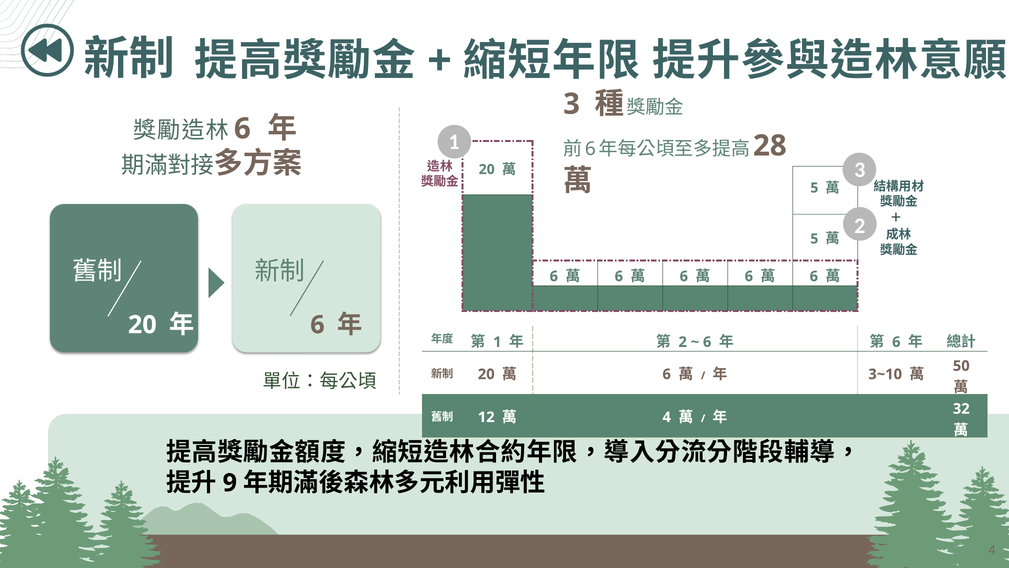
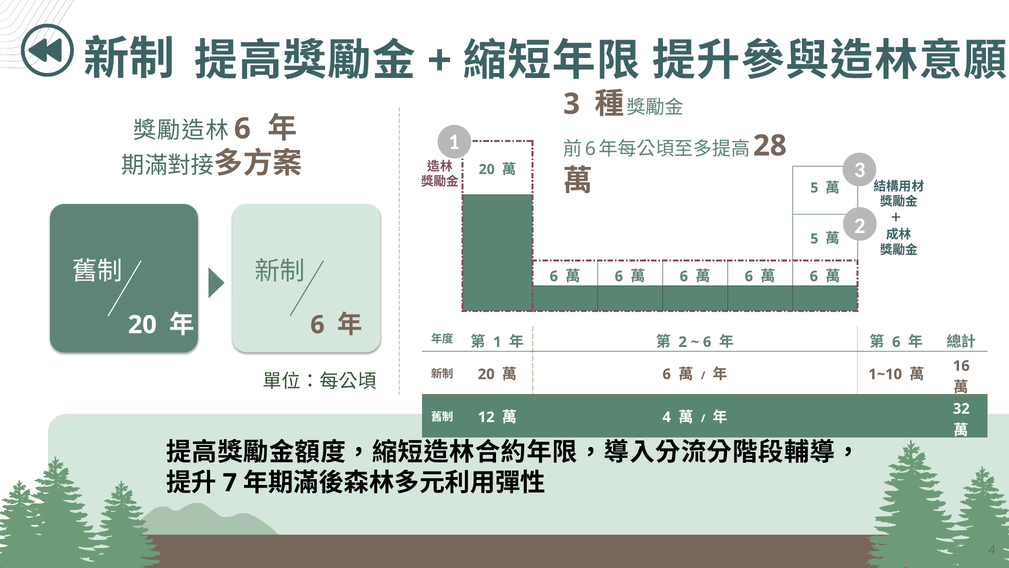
3~10: 3~10 -> 1~10 (885, 374)
50: 50 -> 16 (961, 366)
9: 9 -> 7 (230, 483)
